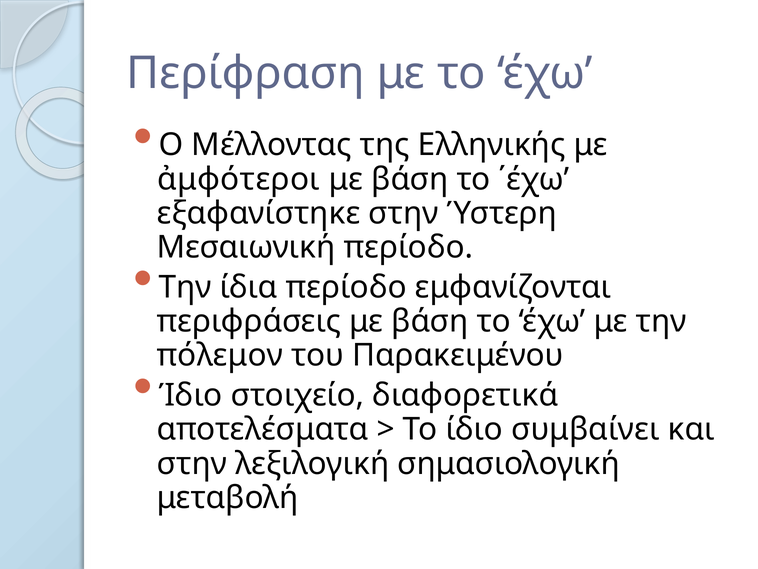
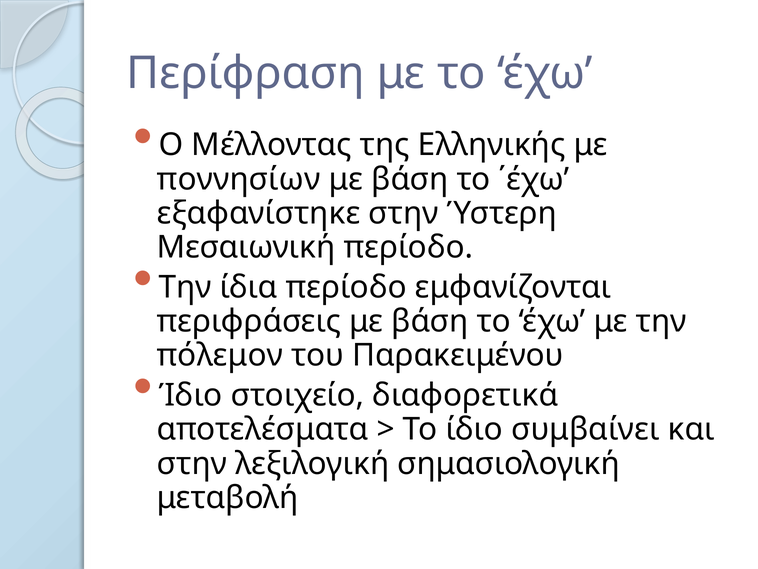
ἀμφότεροι: ἀμφότεροι -> ποννησίων (239, 179)
